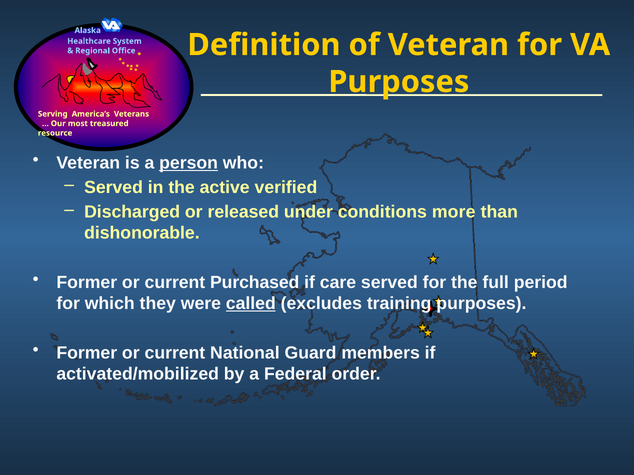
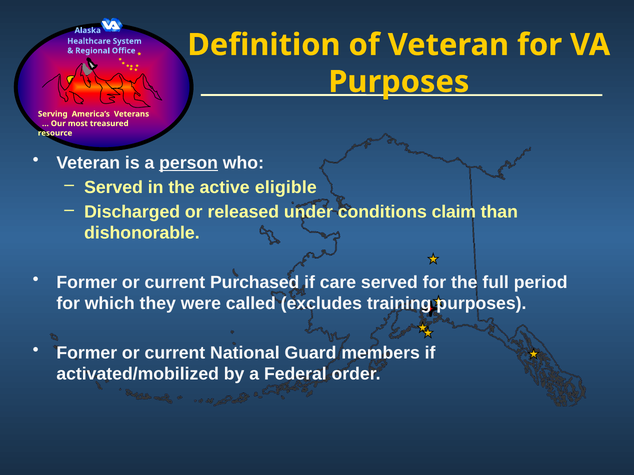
verified: verified -> eligible (286, 188)
more: more -> claim (454, 212)
called underline: present -> none (251, 304)
